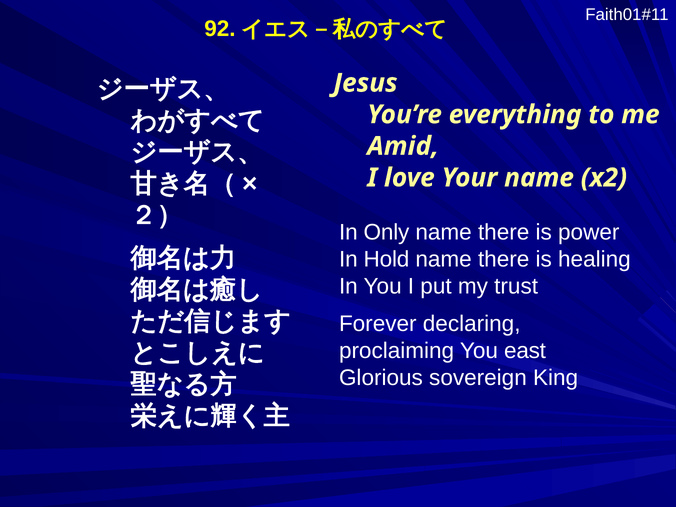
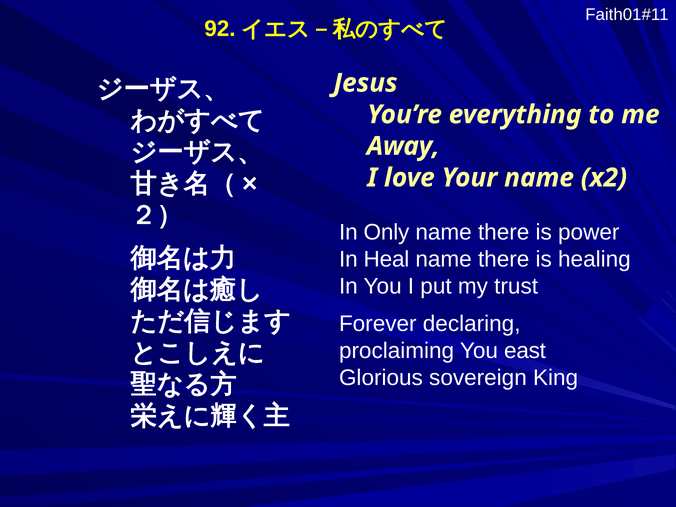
Amid: Amid -> Away (403, 146)
Hold: Hold -> Heal (386, 259)
